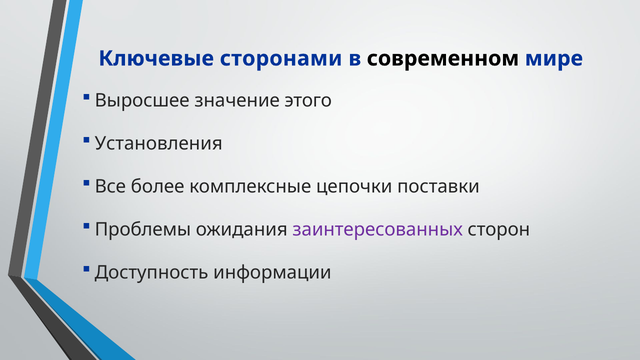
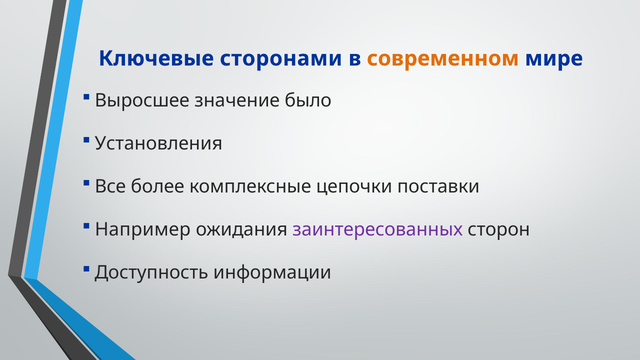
современном colour: black -> orange (443, 59)
этого: этого -> было (308, 101)
Проблемы: Проблемы -> Например (143, 230)
